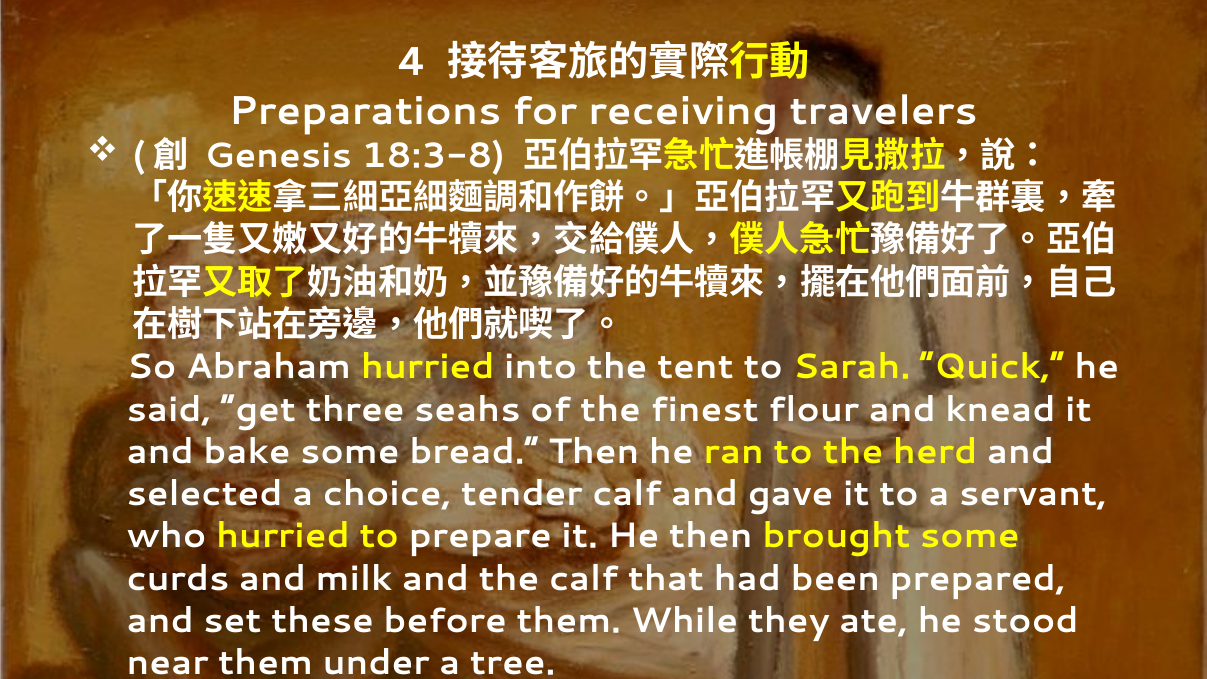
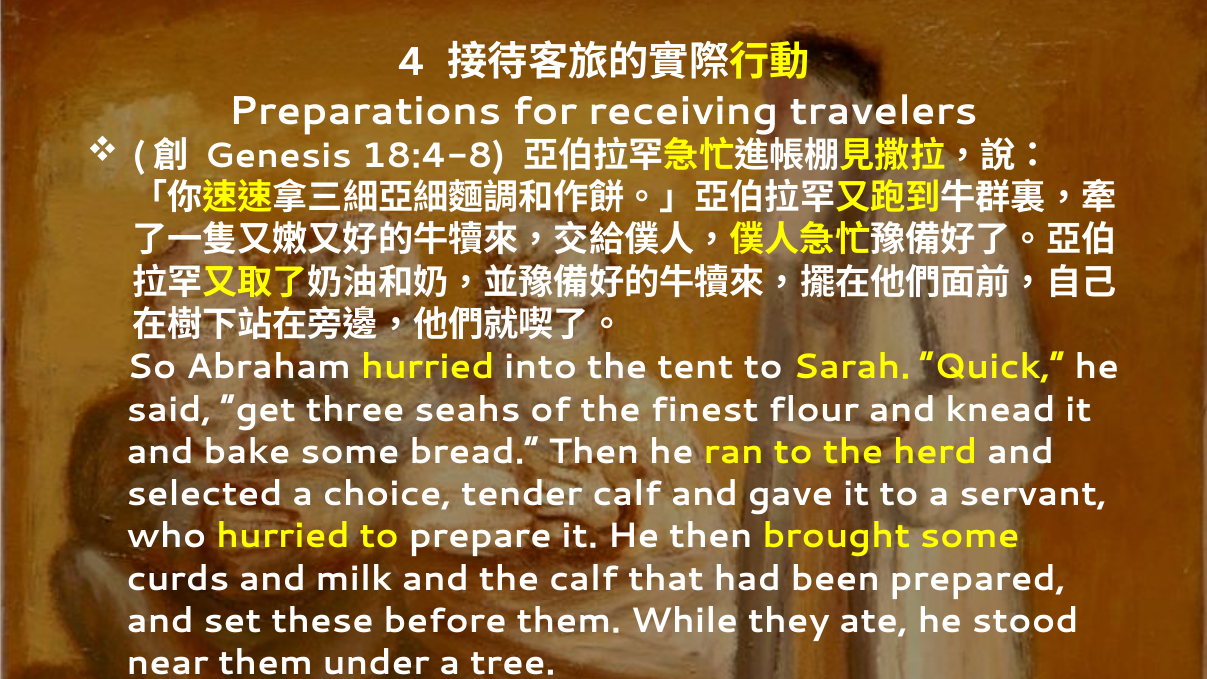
18:3-8: 18:3-8 -> 18:4-8 (433, 156)
